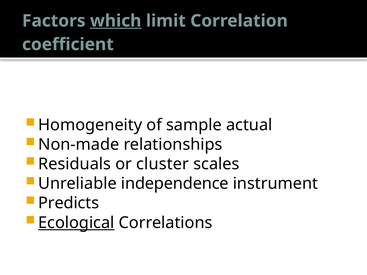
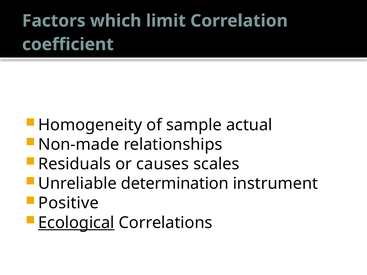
which underline: present -> none (116, 21)
cluster: cluster -> causes (163, 164)
independence: independence -> determination (175, 184)
Predicts: Predicts -> Positive (68, 203)
